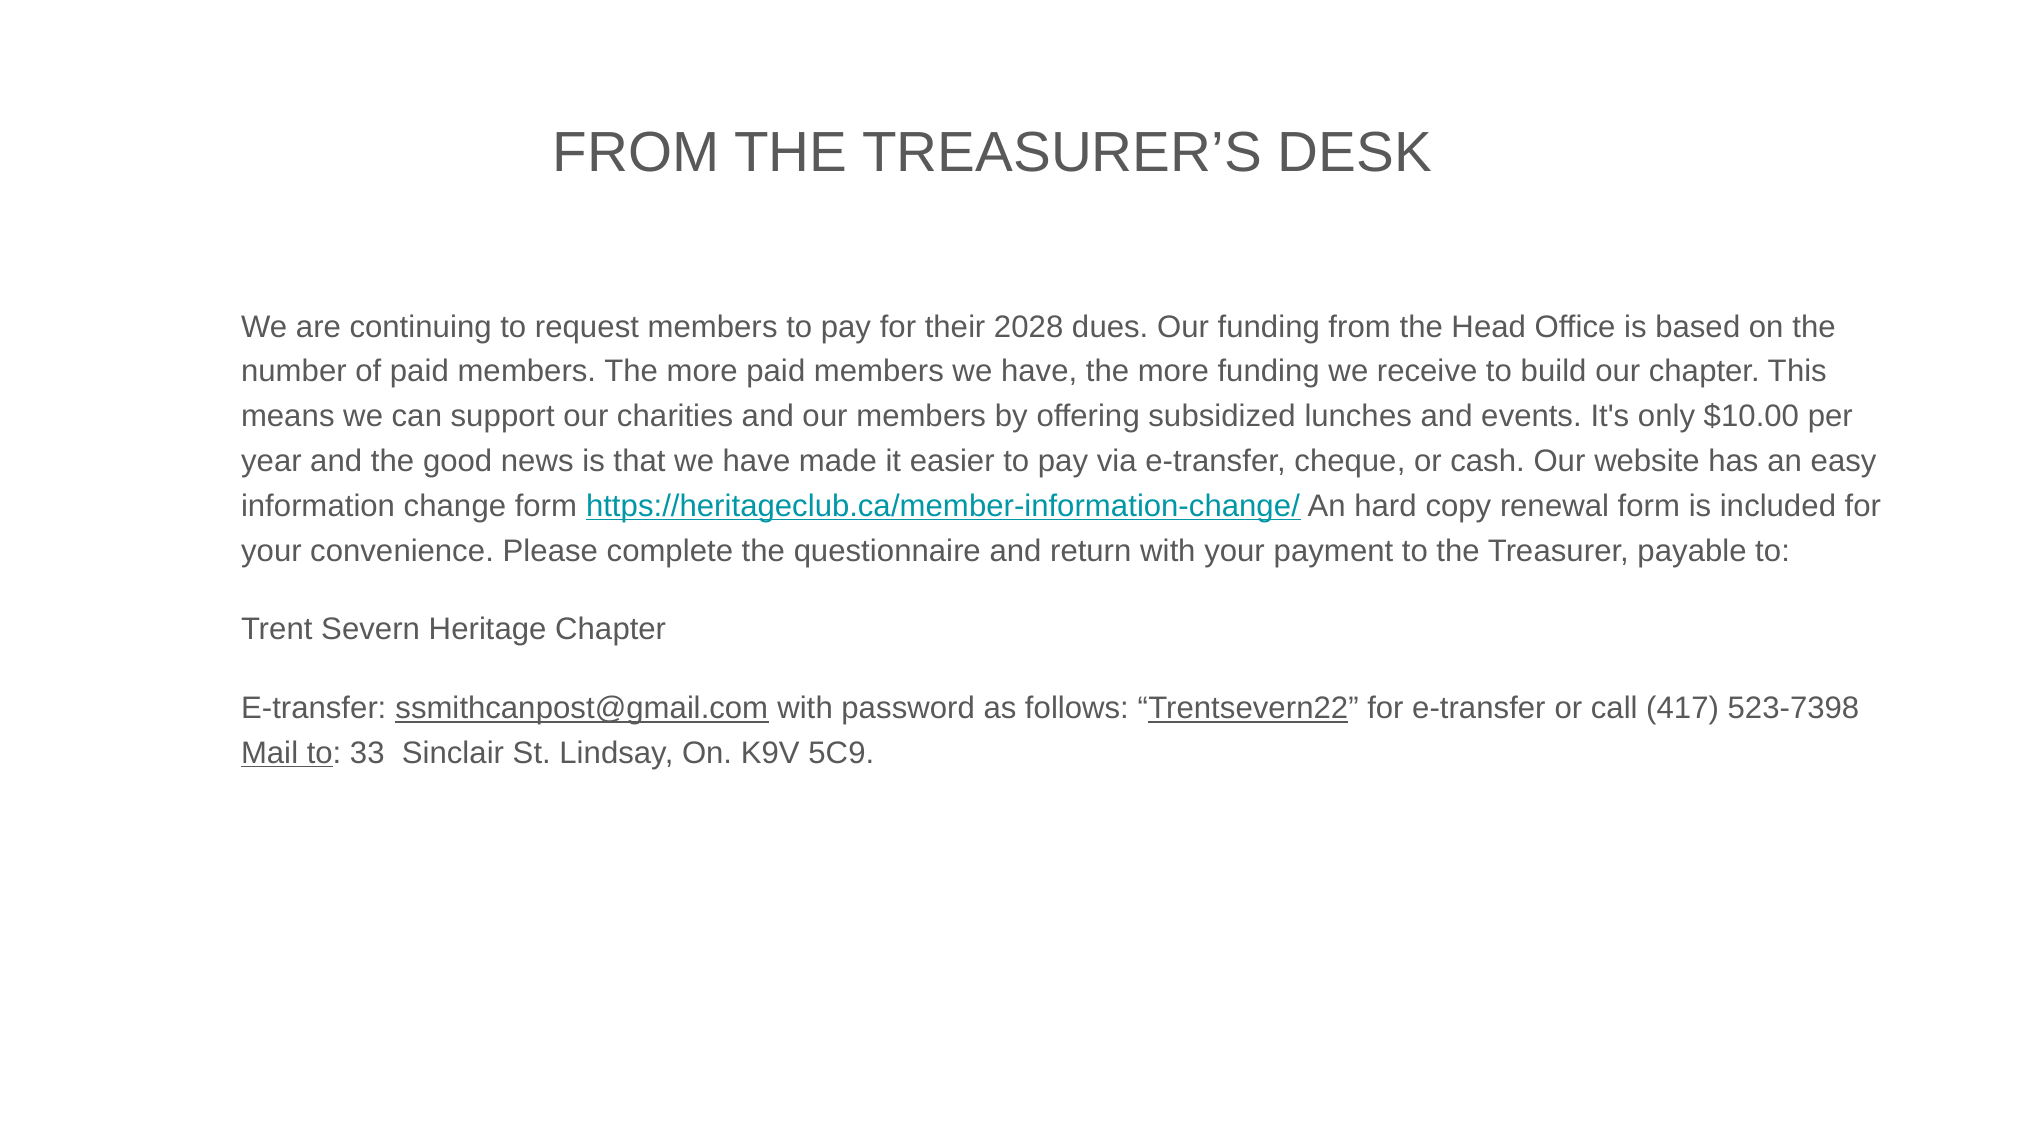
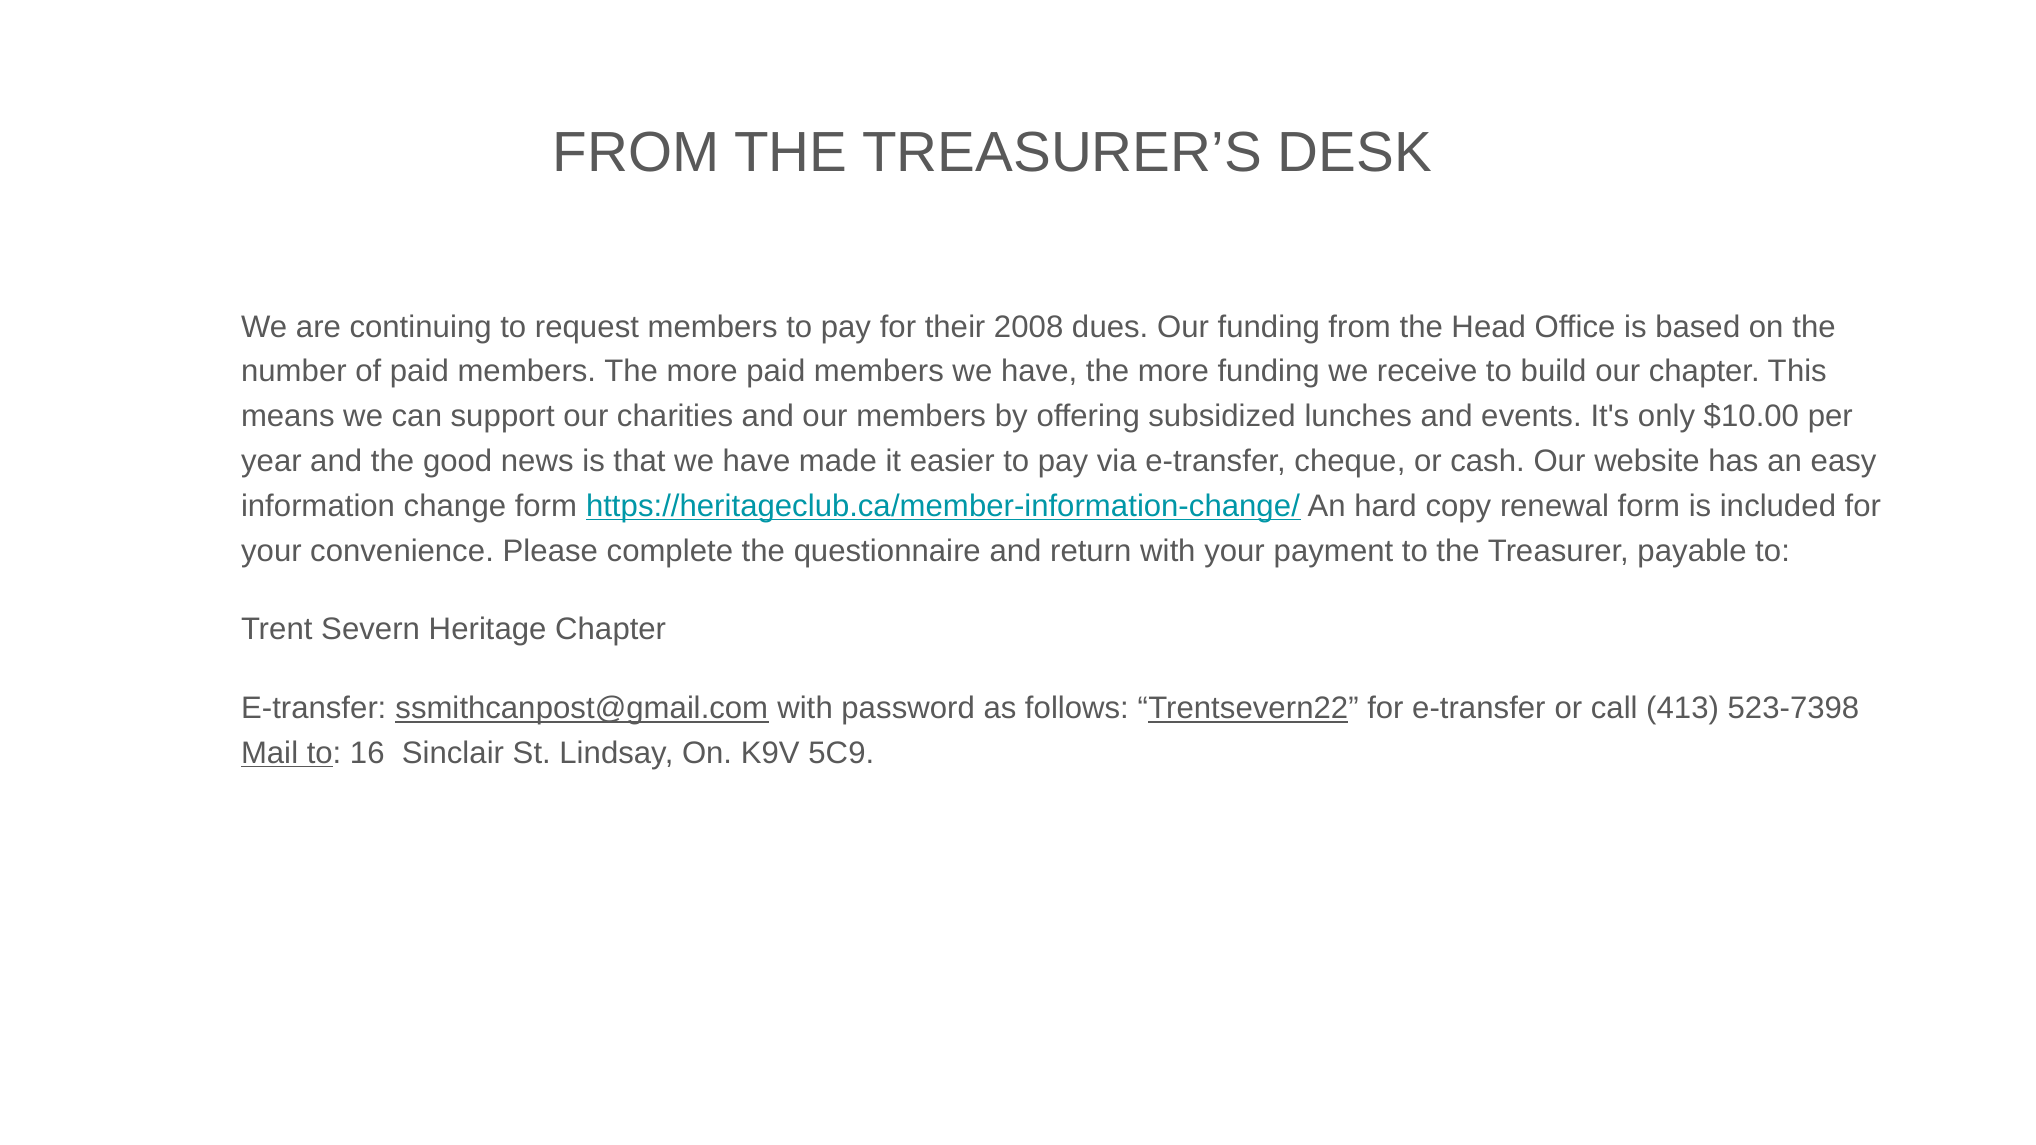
2028: 2028 -> 2008 (1029, 327)
417: 417 -> 413 (1683, 708)
33: 33 -> 16 (367, 753)
